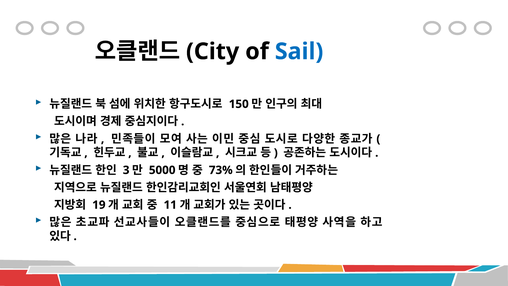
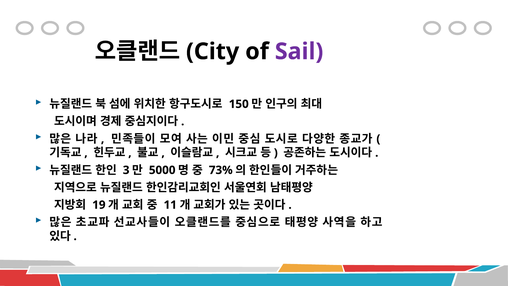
Sail colour: blue -> purple (299, 51)
